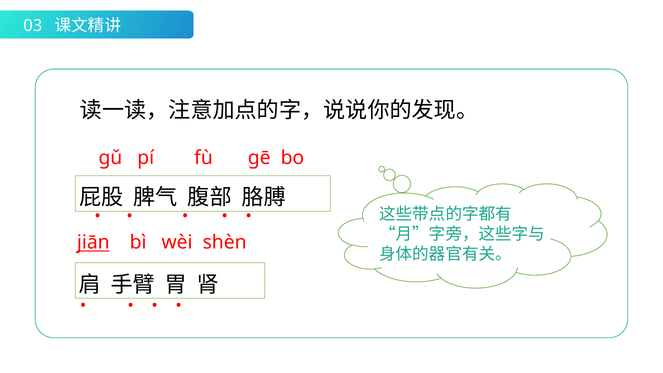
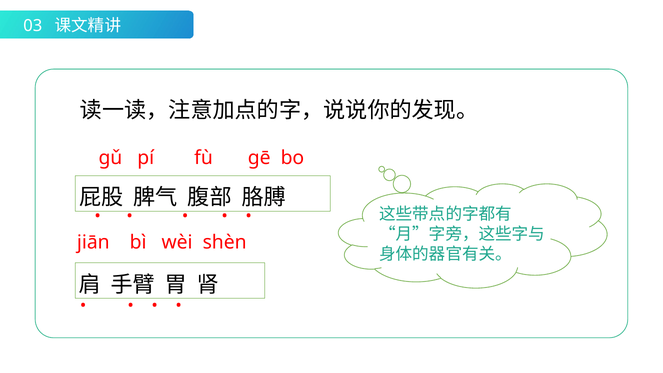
jiān underline: present -> none (93, 243)
